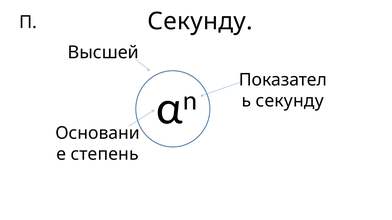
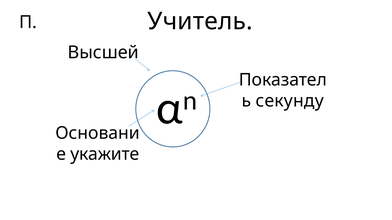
Секунду: Секунду -> Учитель (200, 21)
степень: степень -> укажите (105, 154)
